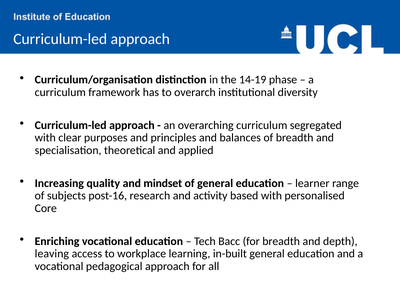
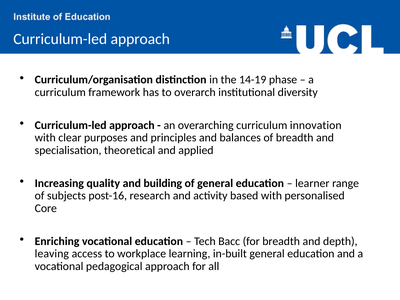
segregated: segregated -> innovation (316, 125)
mindset: mindset -> building (163, 183)
